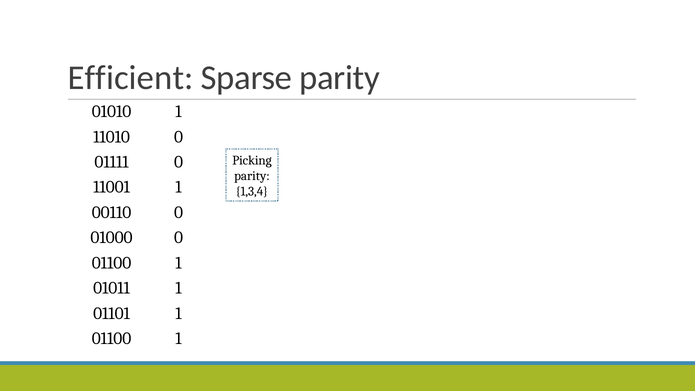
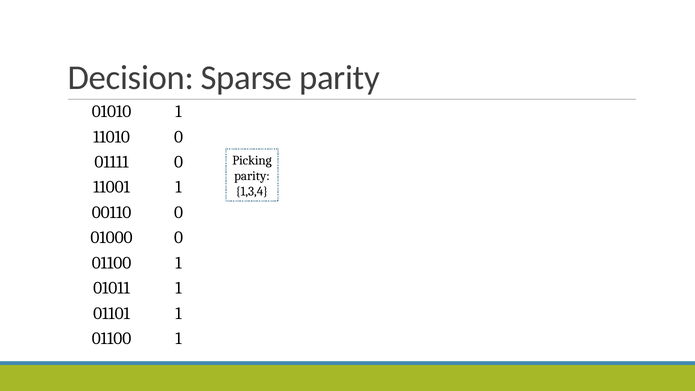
Efficient: Efficient -> Decision (131, 78)
